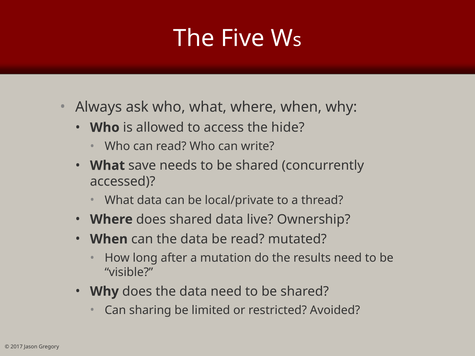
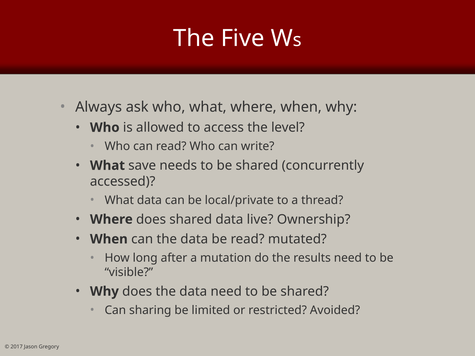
hide: hide -> level (288, 128)
